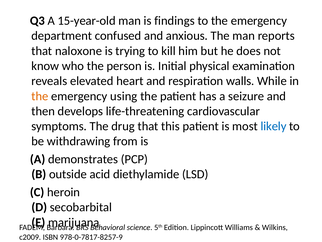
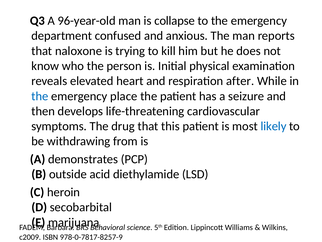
15-year-old: 15-year-old -> 96-year-old (87, 21)
findings: findings -> collapse (175, 21)
walls: walls -> after (240, 81)
the colour: orange -> blue (40, 96)
using: using -> place (124, 96)
